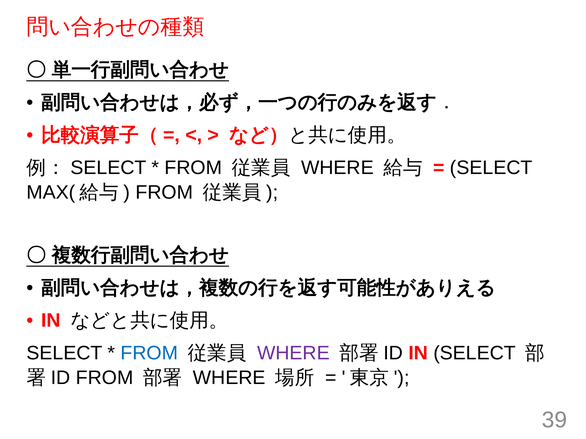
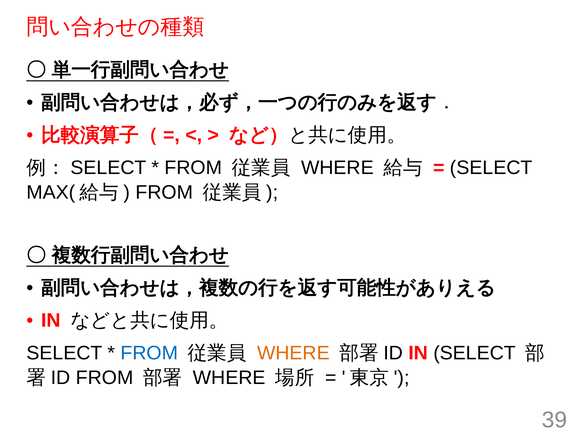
WHERE colour: purple -> orange (293, 353)
